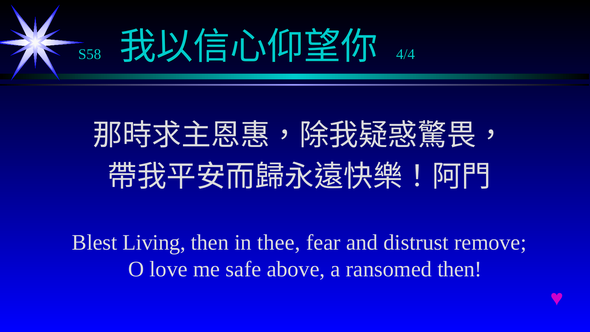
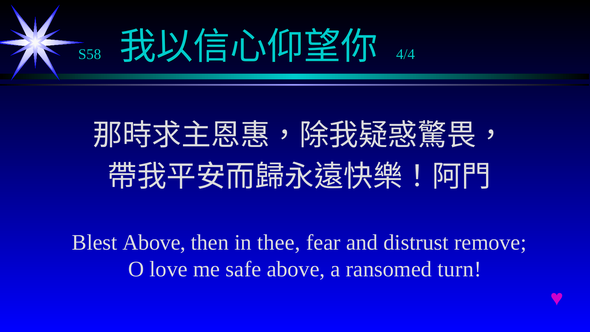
Blest Living: Living -> Above (154, 242)
ransomed then: then -> turn (459, 269)
